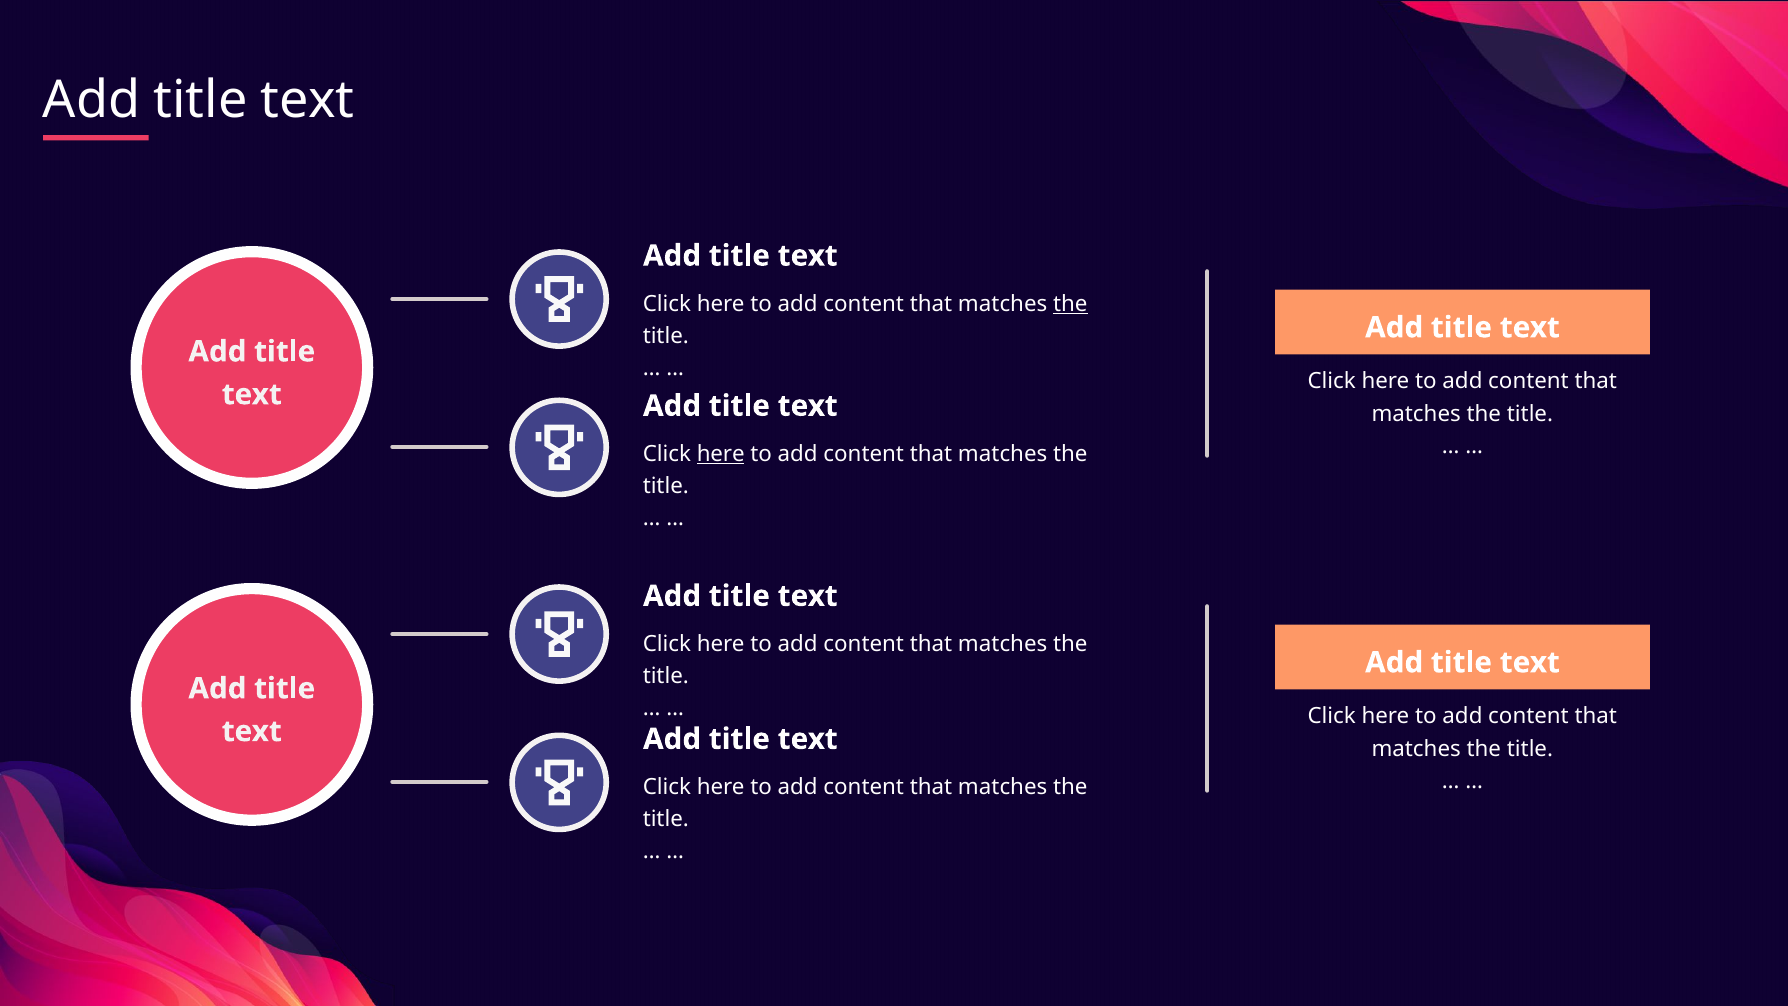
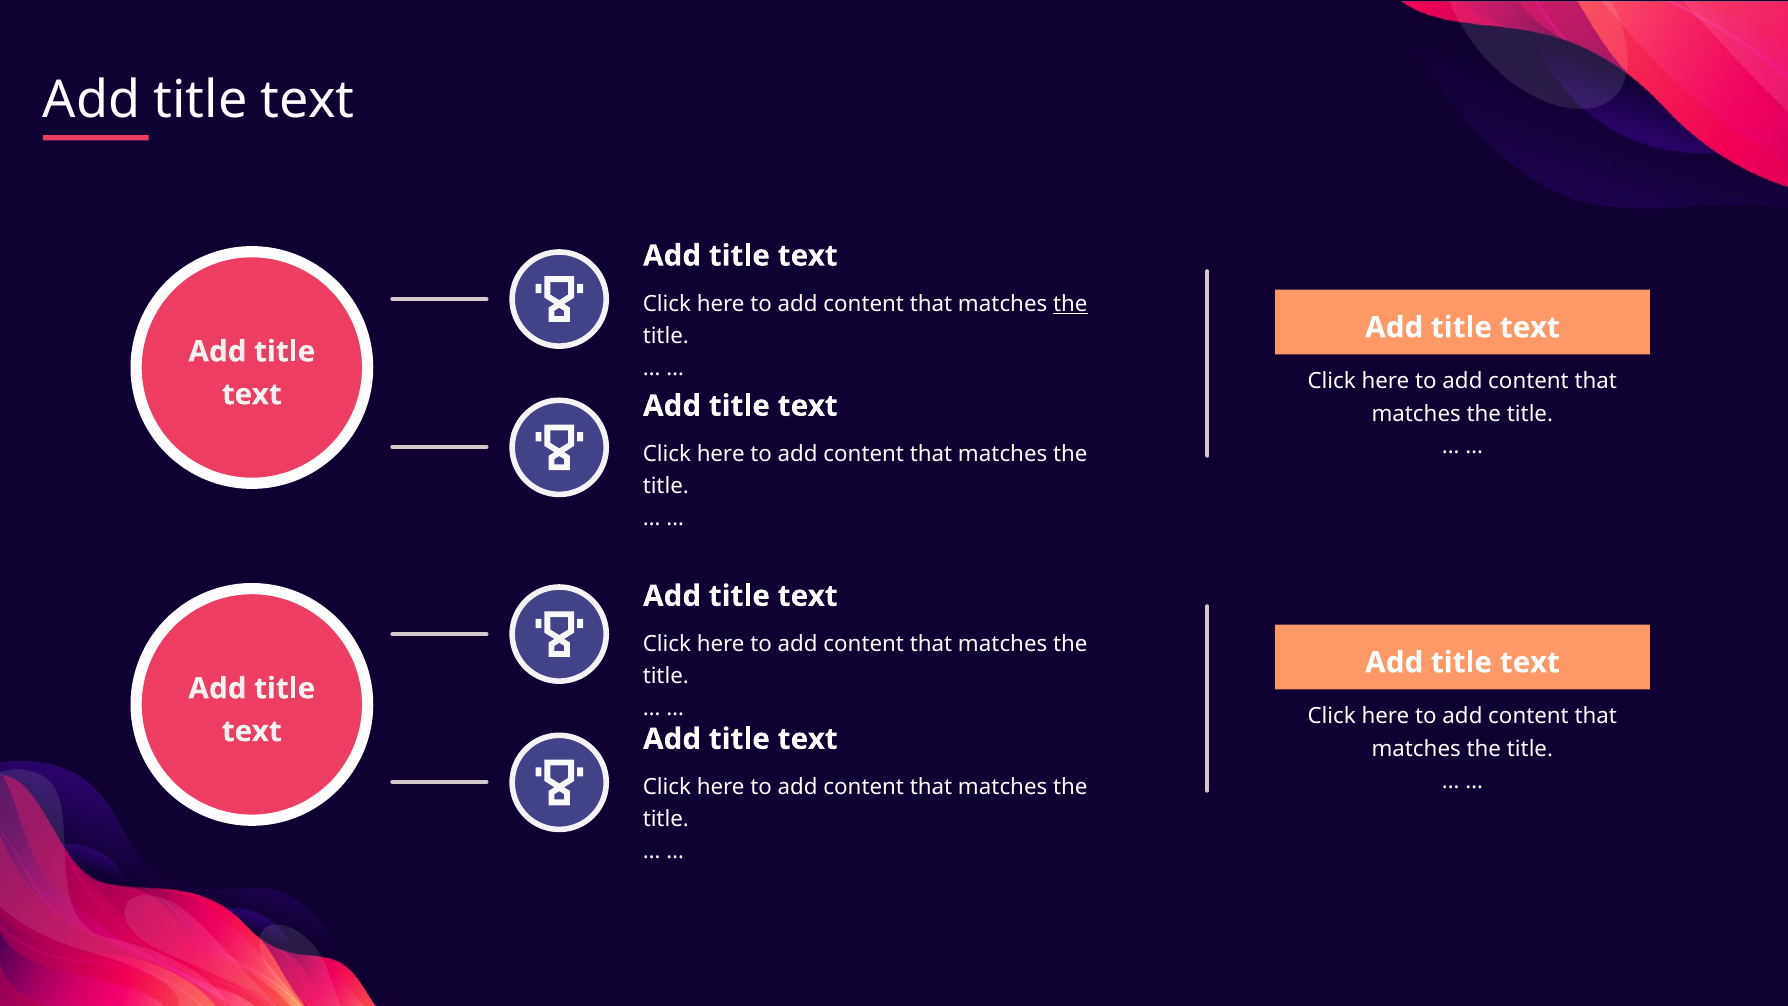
here underline: present -> none (721, 454)
